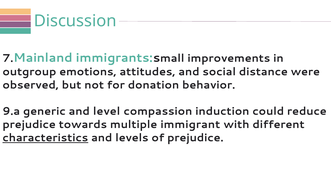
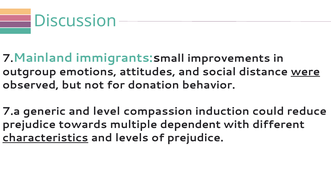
were underline: none -> present (305, 72)
9.a: 9.a -> 7.a (11, 111)
immigrant: immigrant -> dependent (190, 125)
